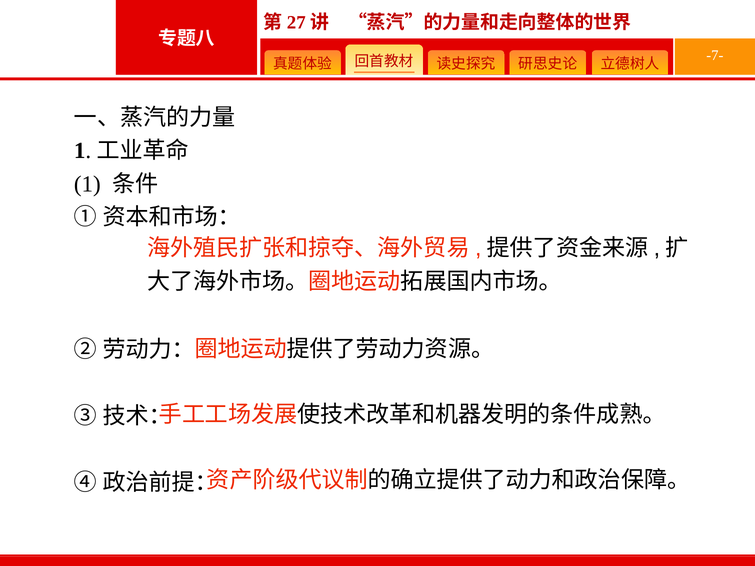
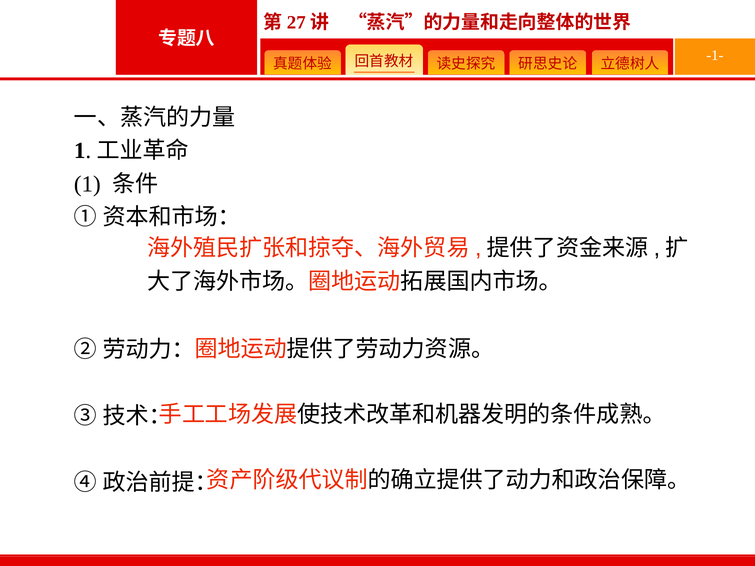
-7-: -7- -> -1- (715, 56)
